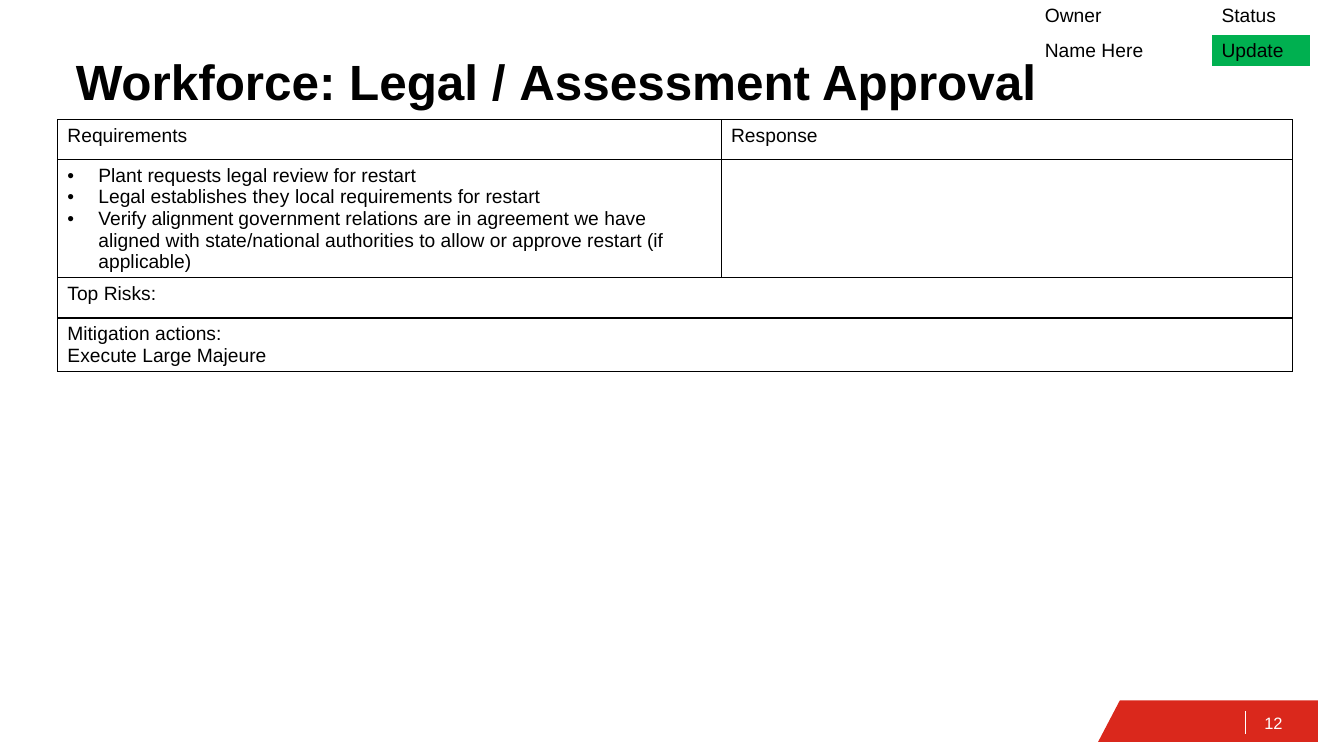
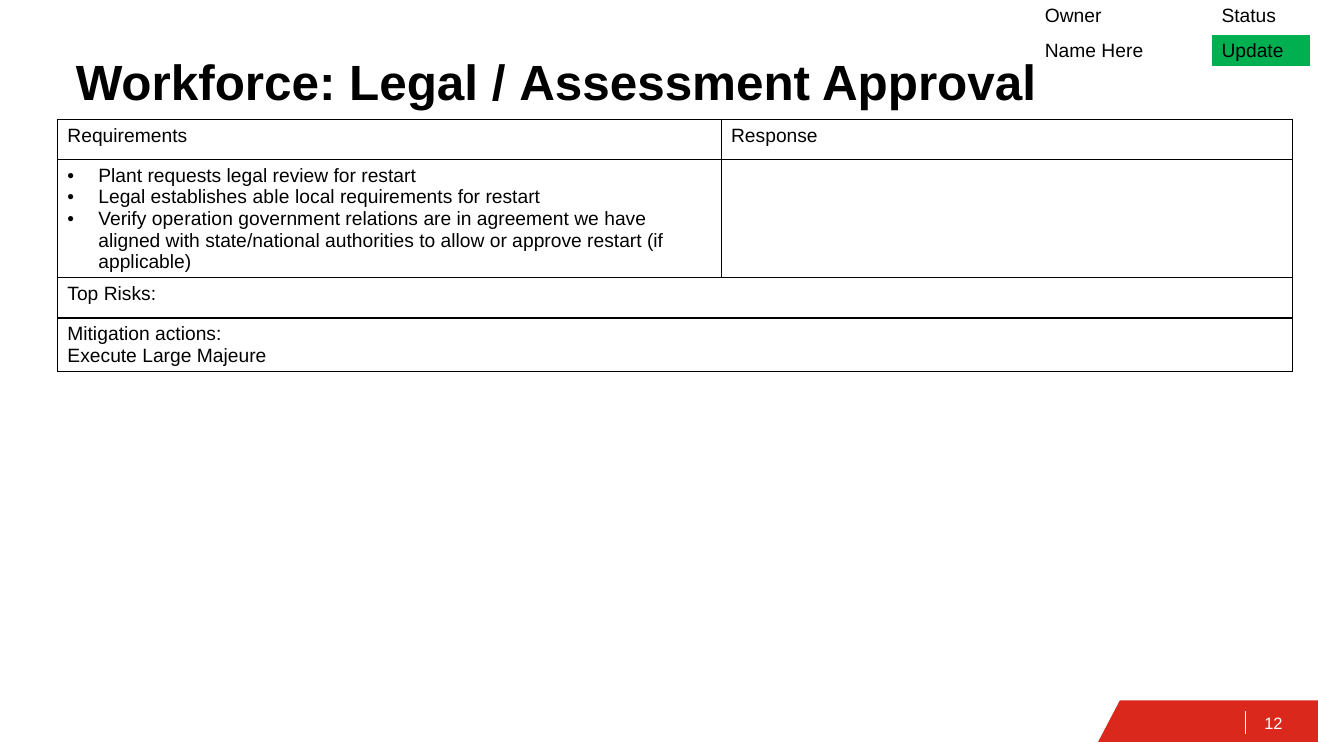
they: they -> able (271, 197)
alignment: alignment -> operation (192, 219)
